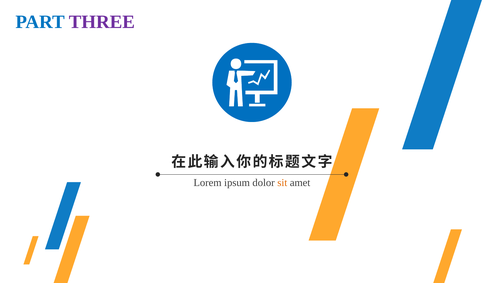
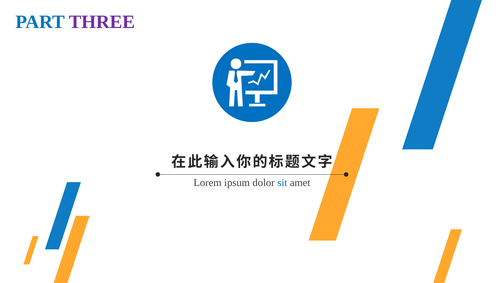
sit colour: orange -> blue (282, 183)
